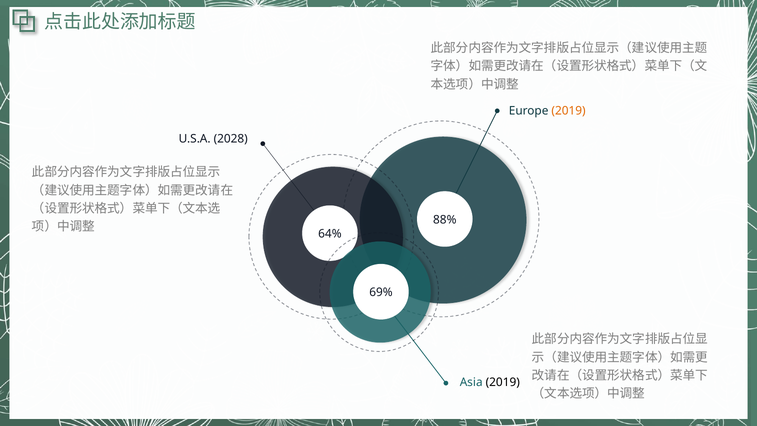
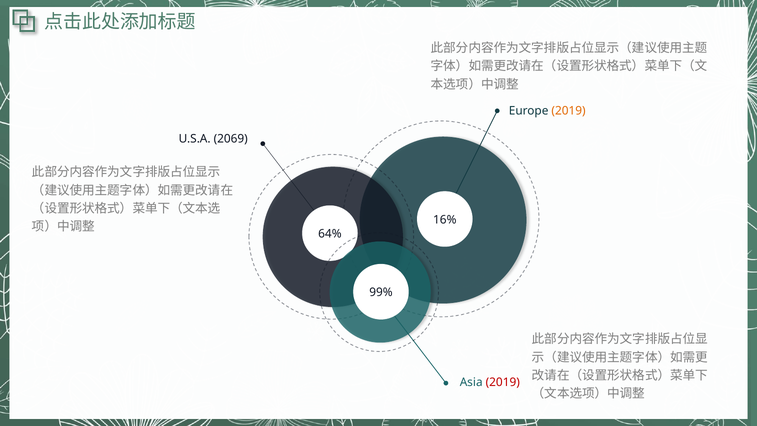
2028: 2028 -> 2069 (231, 139)
88%: 88% -> 16% (445, 220)
69%: 69% -> 99% (381, 292)
2019 colour: black -> red (503, 382)
